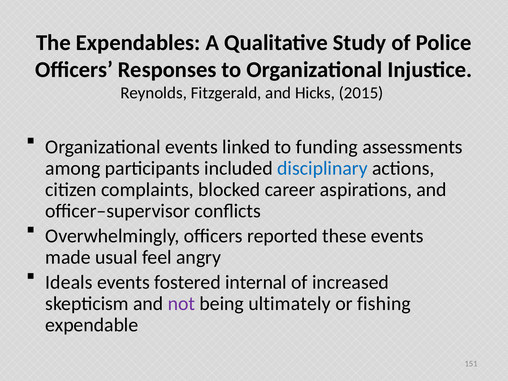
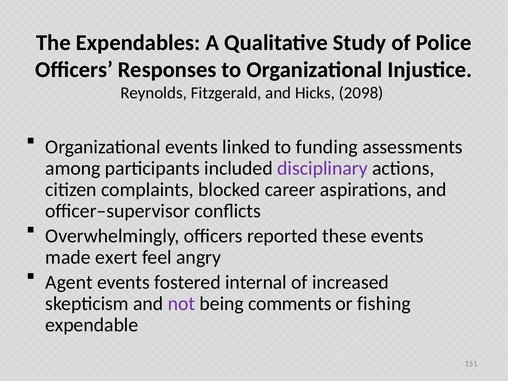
2015: 2015 -> 2098 (361, 93)
disciplinary colour: blue -> purple (323, 168)
usual: usual -> exert (116, 257)
Ideals: Ideals -> Agent (69, 282)
ultimately: ultimately -> comments (290, 304)
